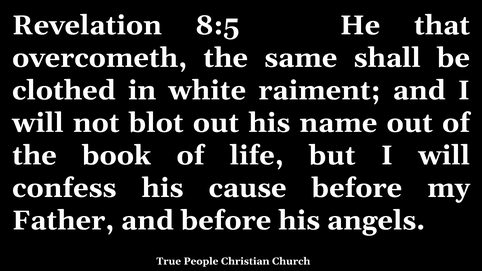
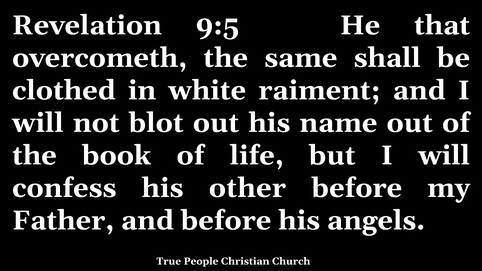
8:5: 8:5 -> 9:5 (217, 25)
cause: cause -> other (247, 188)
